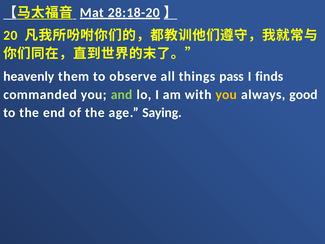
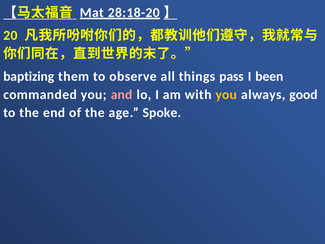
heavenly: heavenly -> baptizing (29, 76)
finds: finds -> been (269, 76)
and colour: light green -> pink (122, 94)
Saying: Saying -> Spoke (162, 113)
